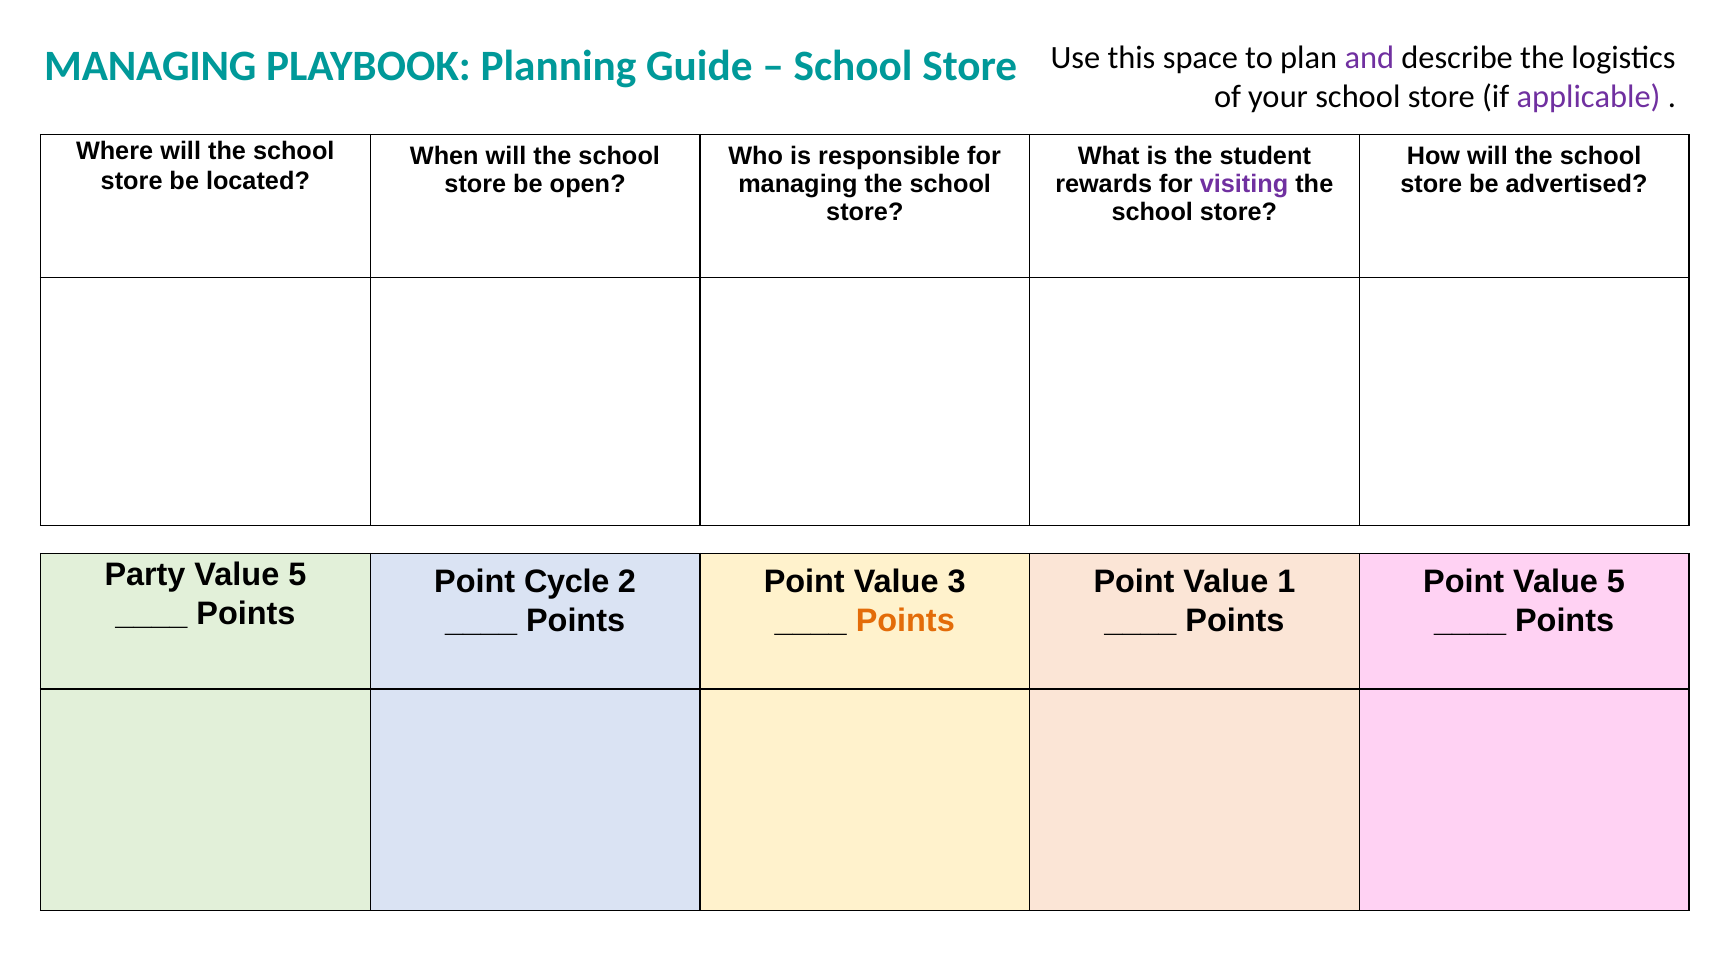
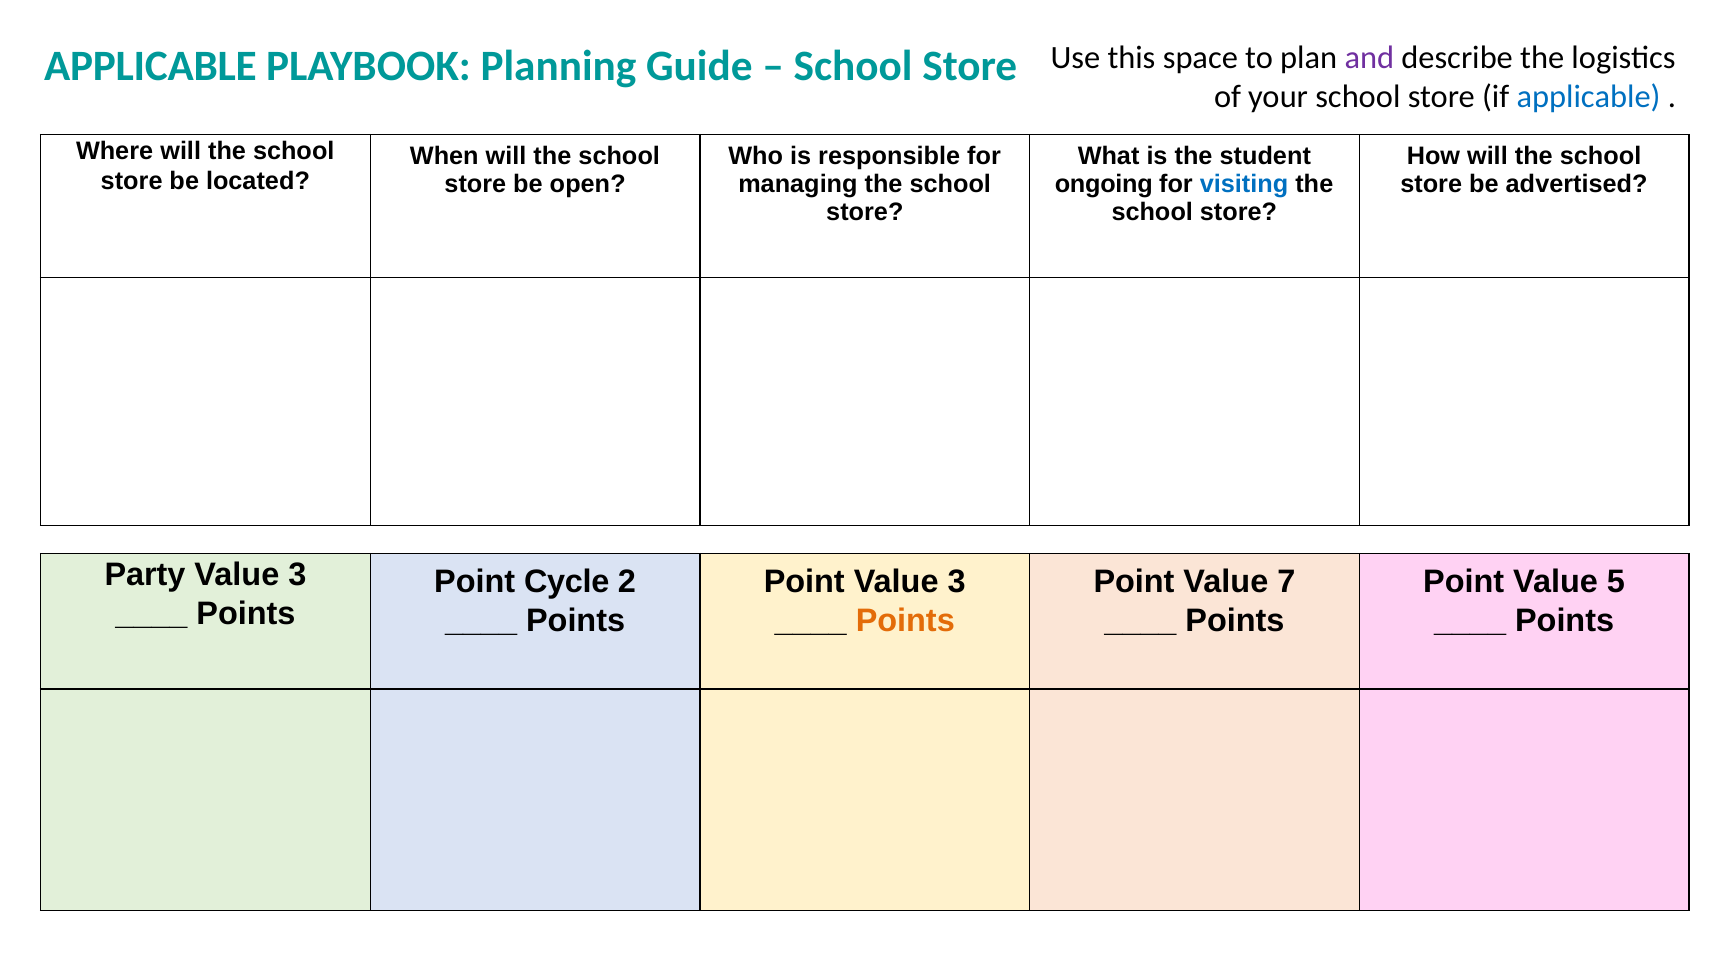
MANAGING: MANAGING -> APPLICABLE (150, 66)
applicable colour: purple -> blue (1589, 97)
rewards: rewards -> ongoing (1104, 184)
visiting colour: purple -> blue (1244, 184)
5: 5 -> 3 (297, 575)
1: 1 -> 7 (1286, 581)
